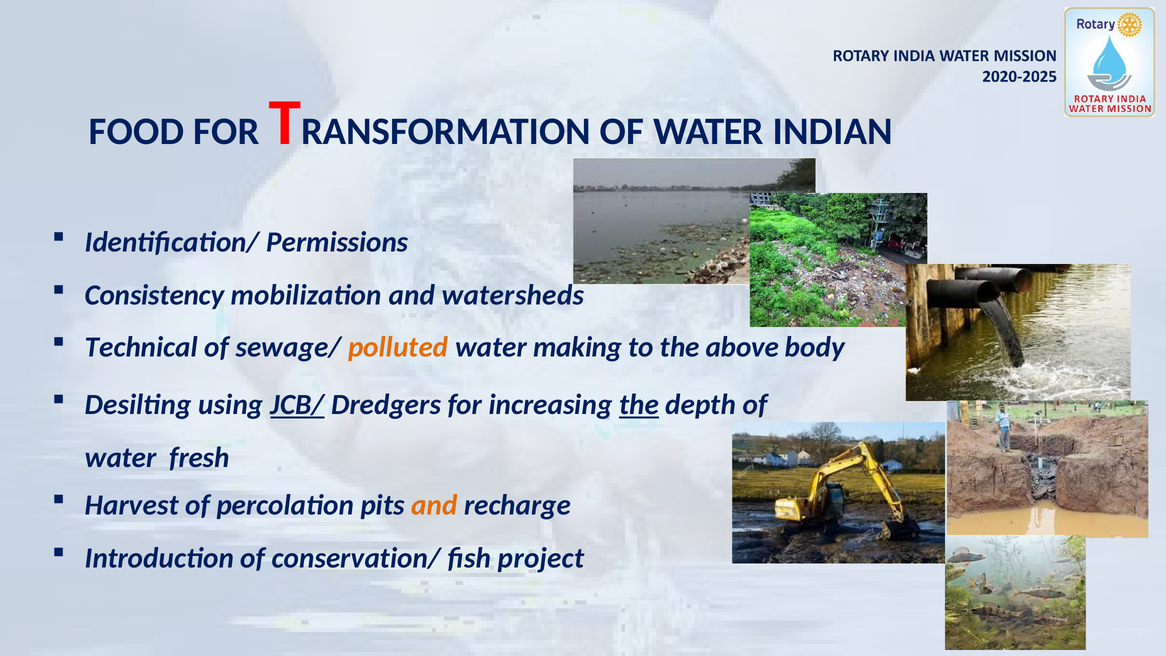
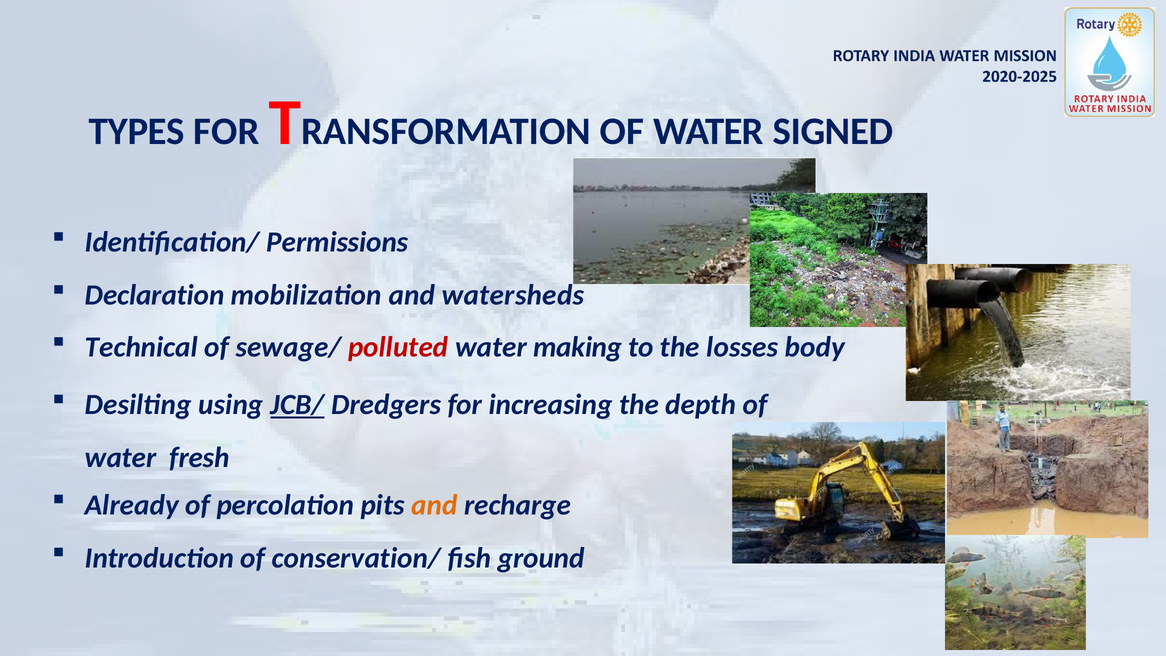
FOOD: FOOD -> TYPES (137, 131)
INDIAN: INDIAN -> SIGNED (833, 131)
Consistency: Consistency -> Declaration (155, 295)
polluted colour: orange -> red (398, 347)
above: above -> losses (742, 347)
the underline: present -> none (639, 405)
Harvest: Harvest -> Already (132, 505)
project: project -> ground (541, 558)
